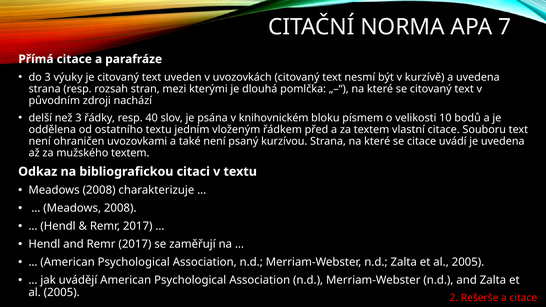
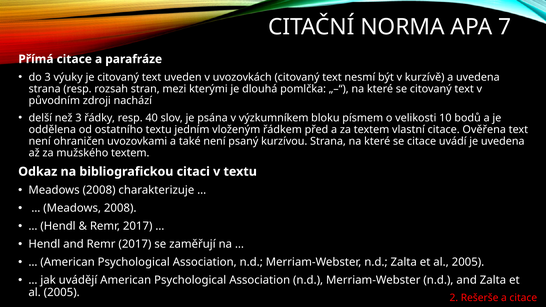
knihovnickém: knihovnickém -> výzkumníkem (274, 118)
Souboru: Souboru -> Ověřena (484, 130)
